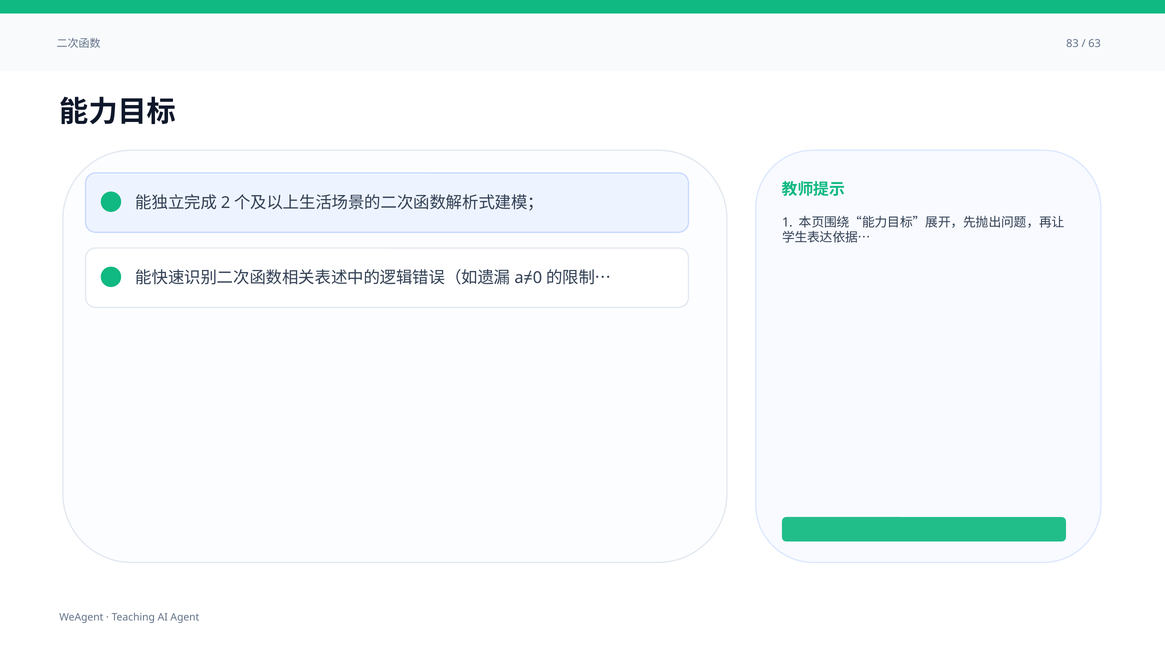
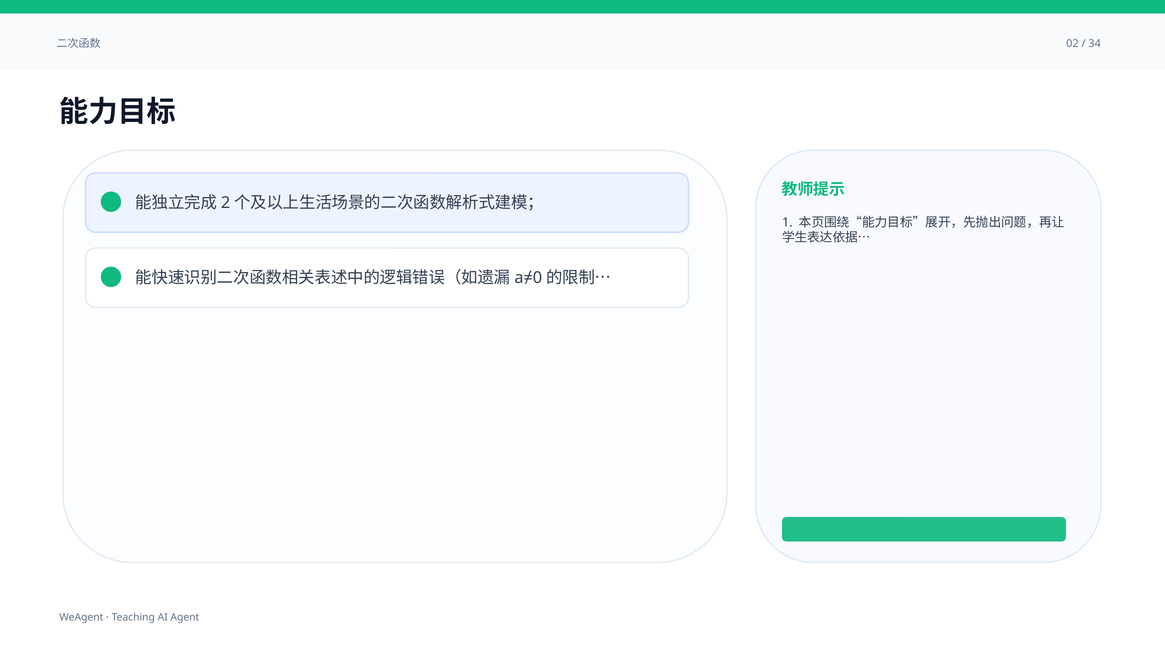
83: 83 -> 02 (1072, 44)
63: 63 -> 34 (1095, 44)
